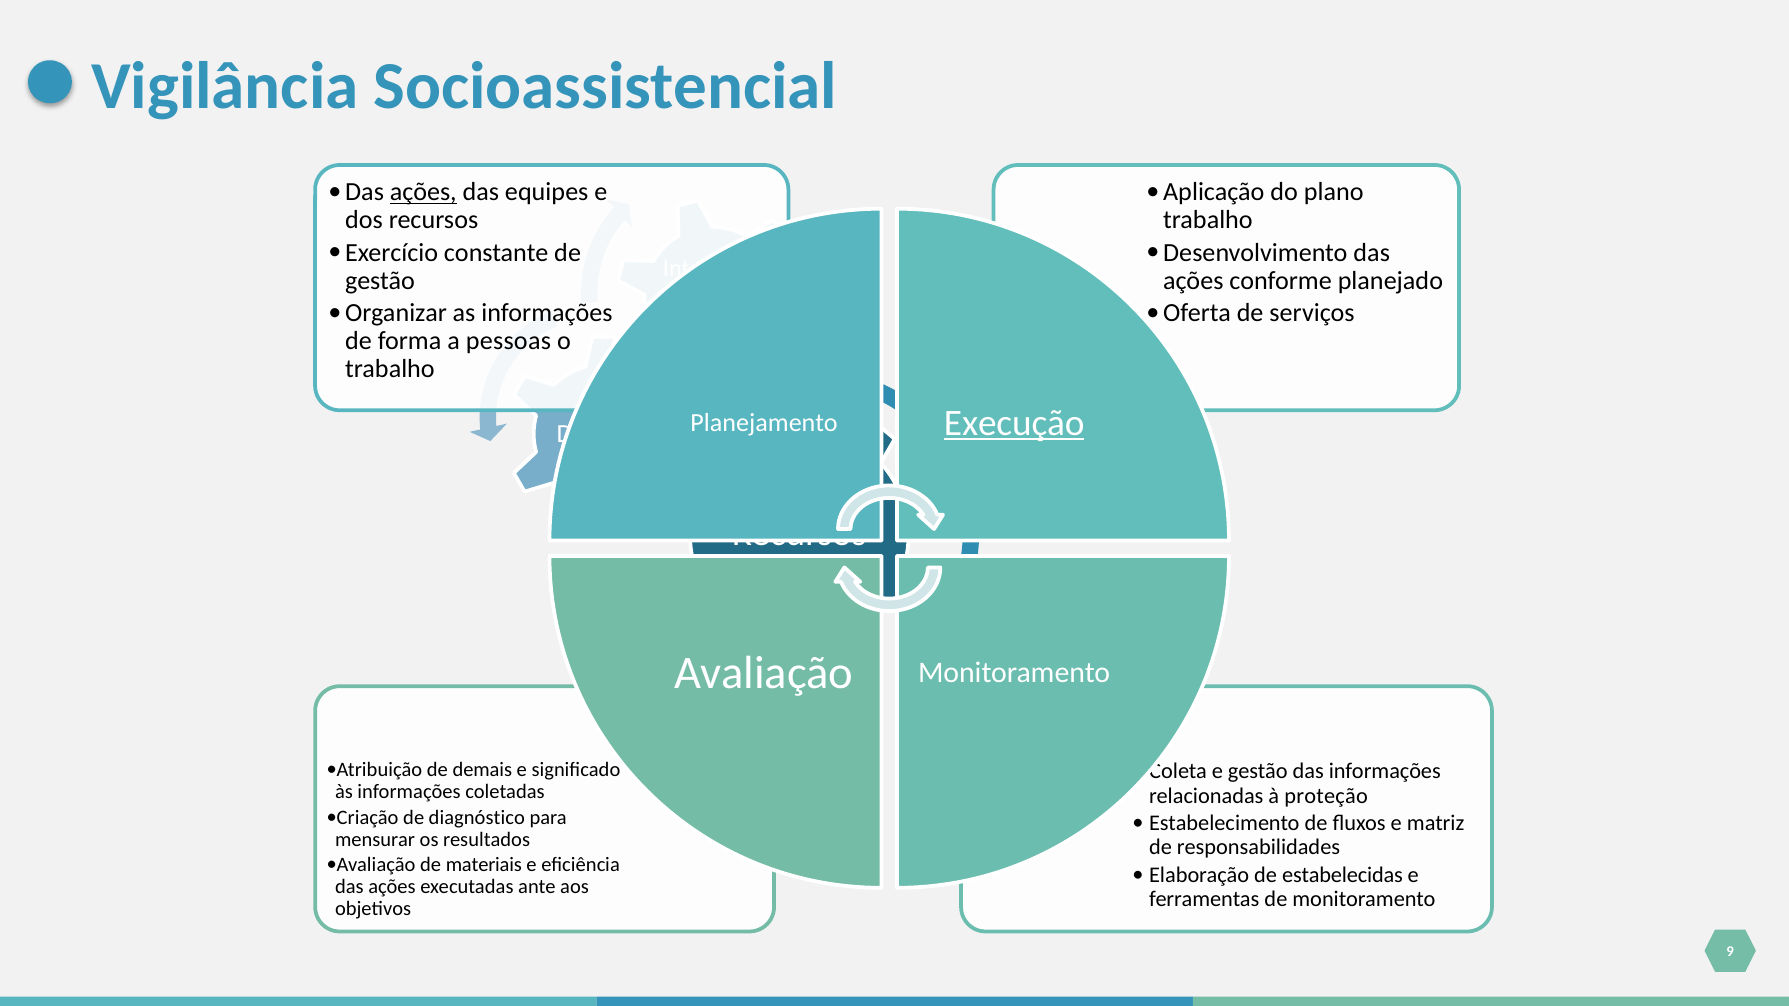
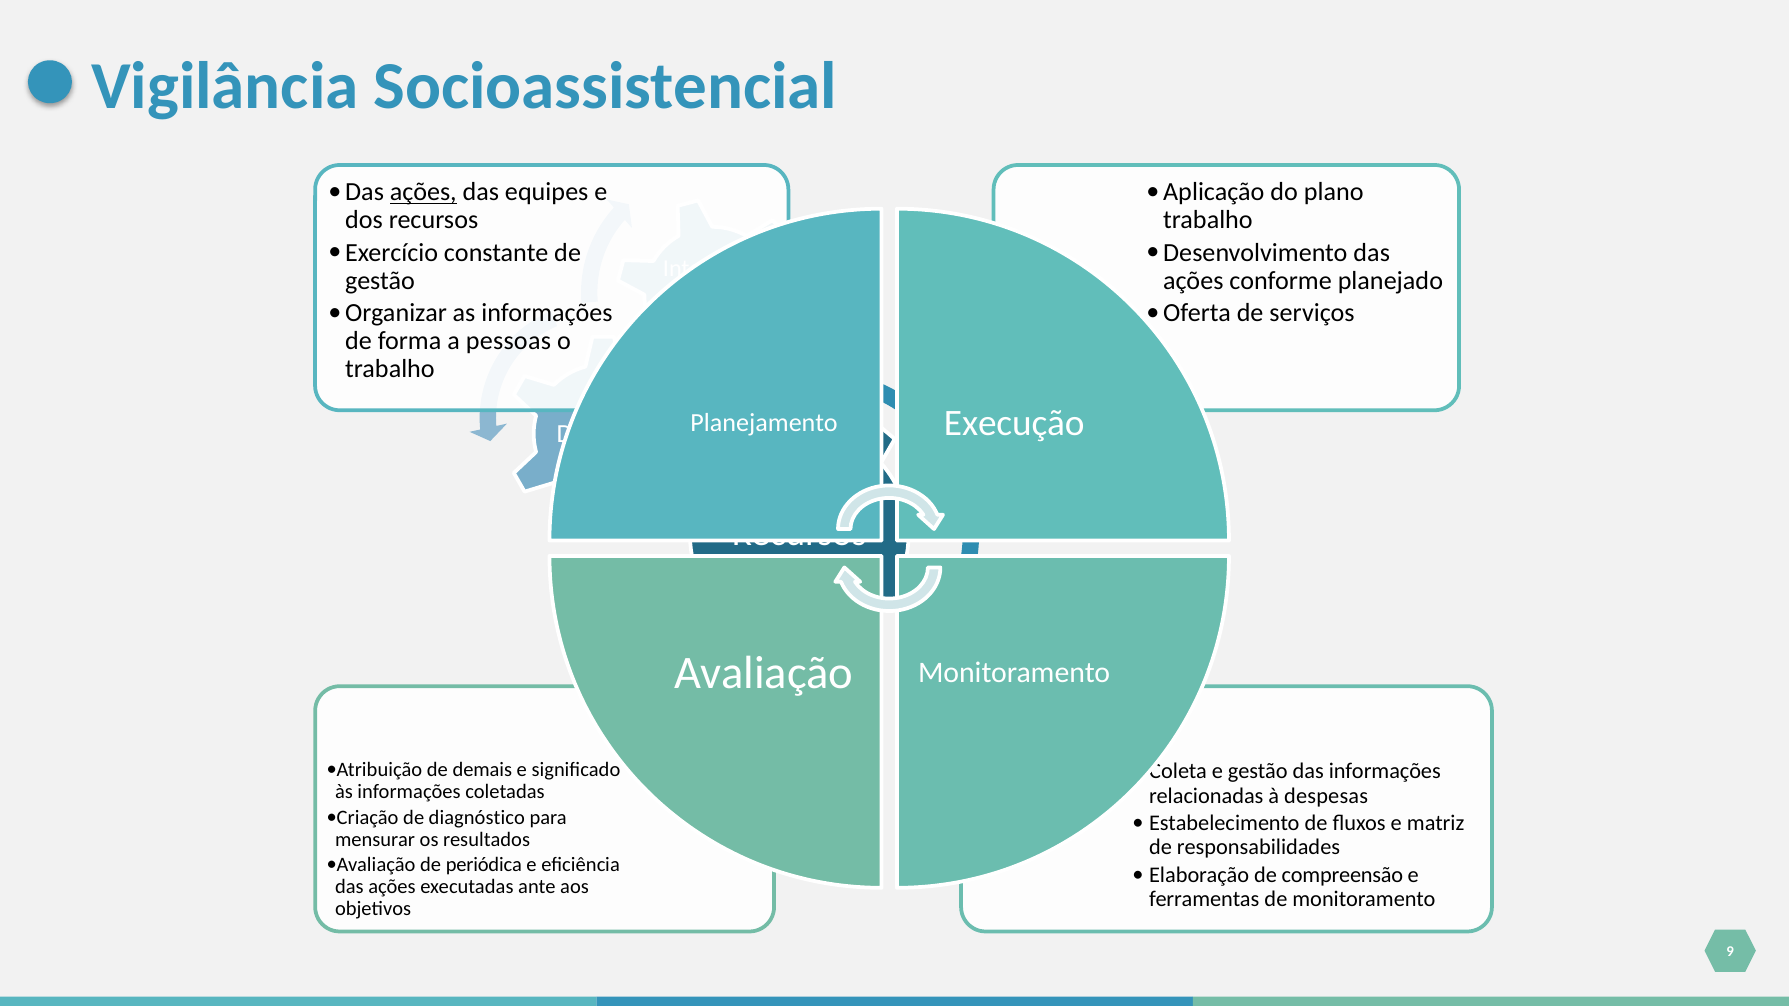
Execução underline: present -> none (1014, 423)
proteção: proteção -> despesas (1326, 796)
materiais: materiais -> periódica (484, 865)
estabelecidas: estabelecidas -> compreensão (1342, 875)
